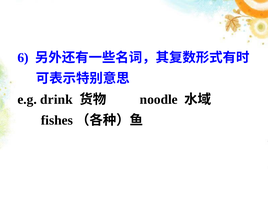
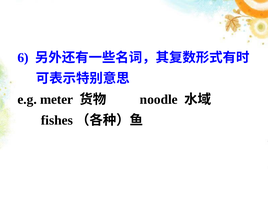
drink: drink -> meter (57, 99)
